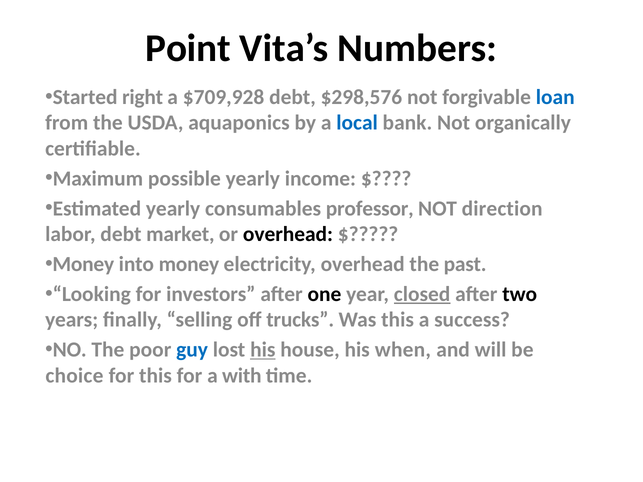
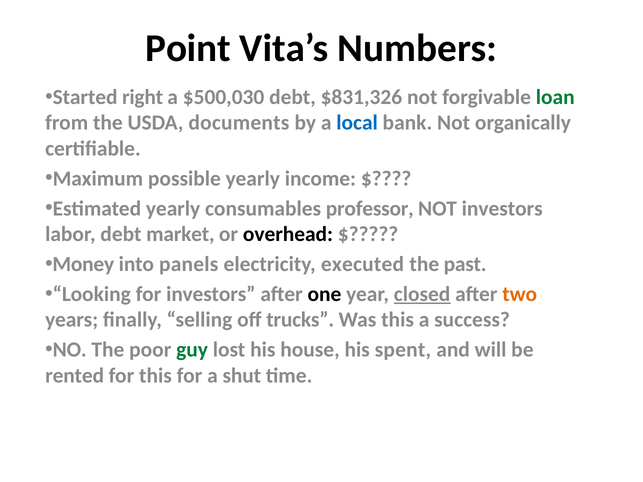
$709,928: $709,928 -> $500,030 (224, 97)
$298,576: $298,576 -> $831,326 (361, 97)
loan colour: blue -> green (555, 97)
aquaponics: aquaponics -> documents (239, 123)
NOT direction: direction -> investors (502, 209)
into money: money -> panels (189, 264)
electricity overhead: overhead -> executed (363, 264)
two colour: black -> orange (520, 294)
guy colour: blue -> green (192, 350)
his underline: present -> none (263, 350)
when: when -> spent (403, 350)
choice: choice -> rented (75, 376)
with: with -> shut (242, 376)
